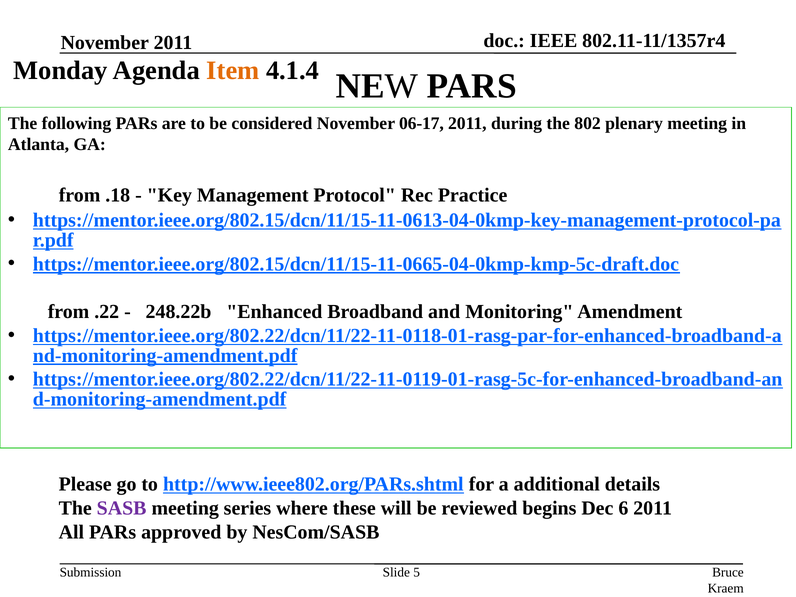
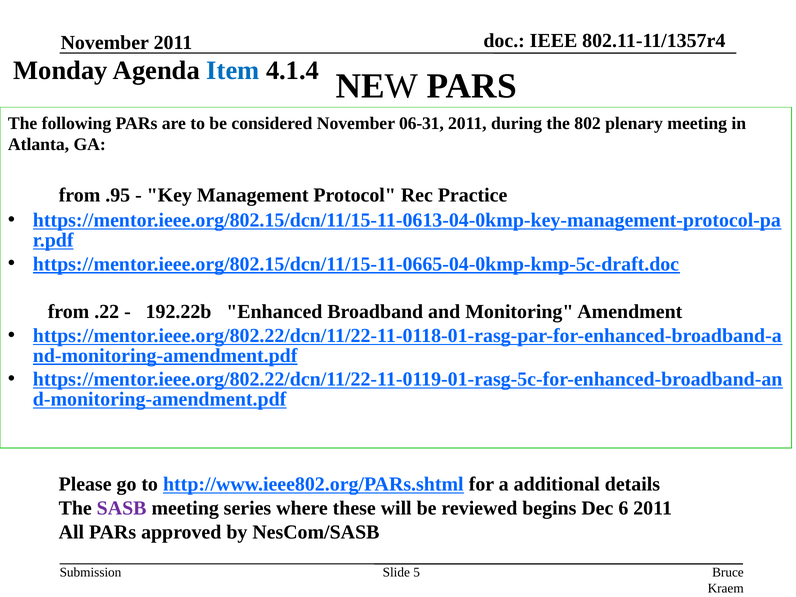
Item colour: orange -> blue (233, 71)
06-17: 06-17 -> 06-31 (421, 123)
.18: .18 -> .95 (118, 195)
248.22b: 248.22b -> 192.22b (179, 312)
